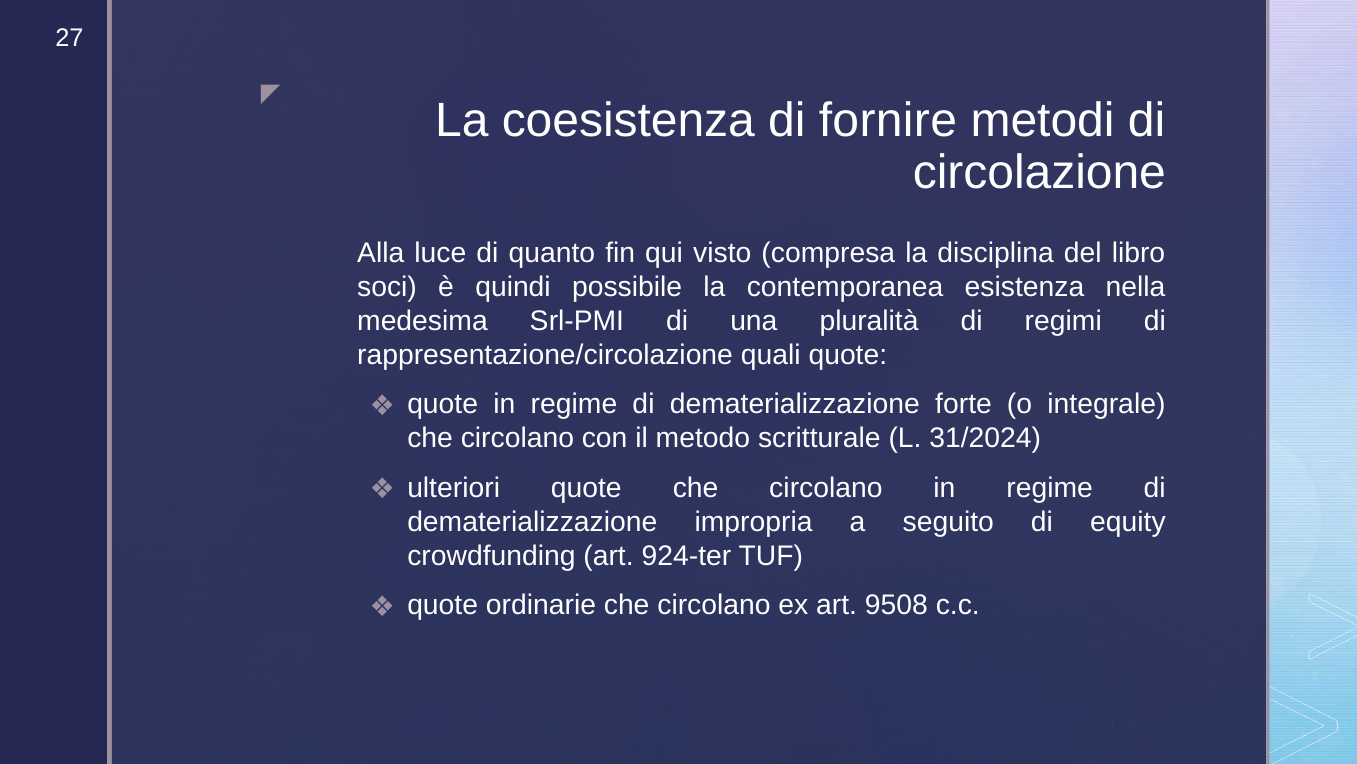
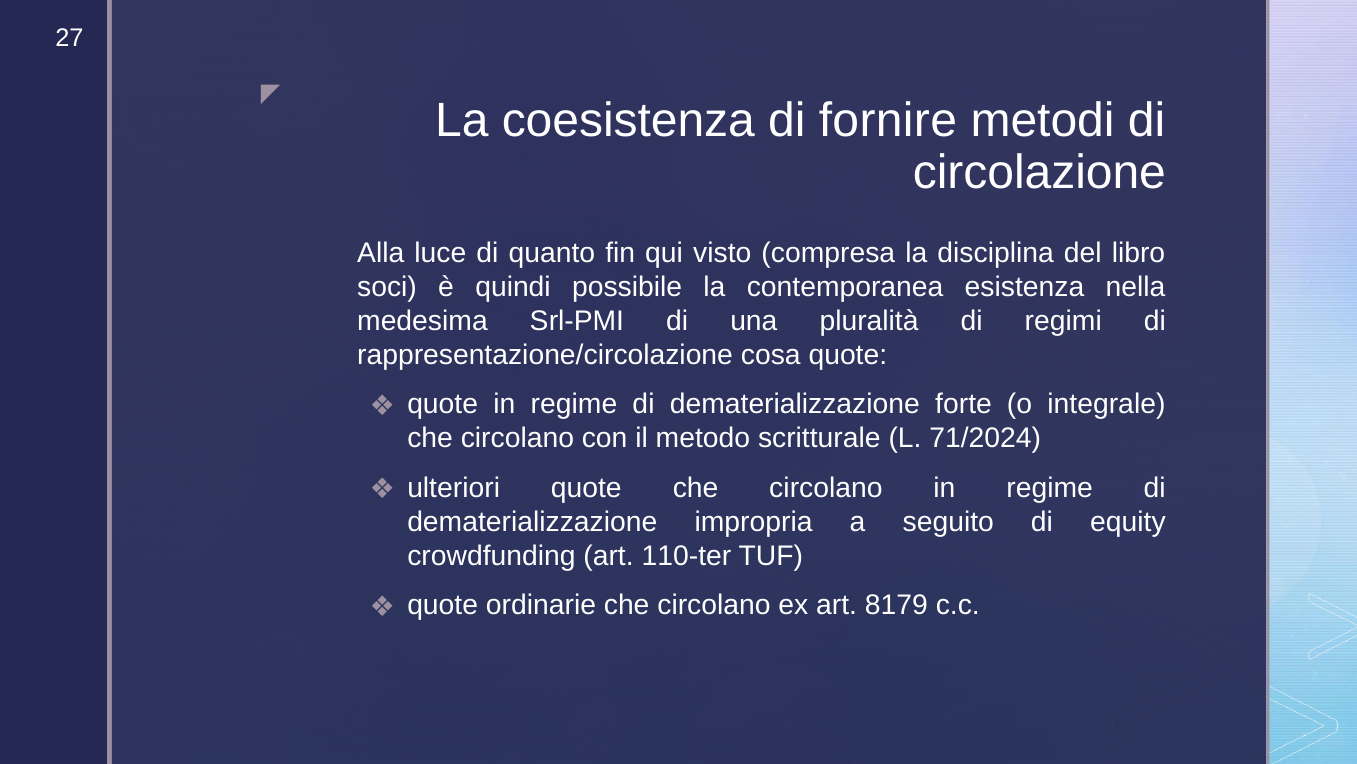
quali: quali -> cosa (771, 354)
31/2024: 31/2024 -> 71/2024 (985, 438)
924-ter: 924-ter -> 110-ter (686, 555)
9508: 9508 -> 8179 (896, 605)
